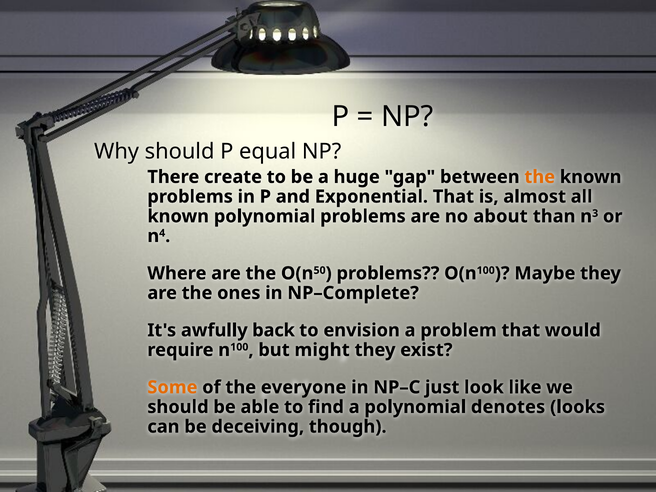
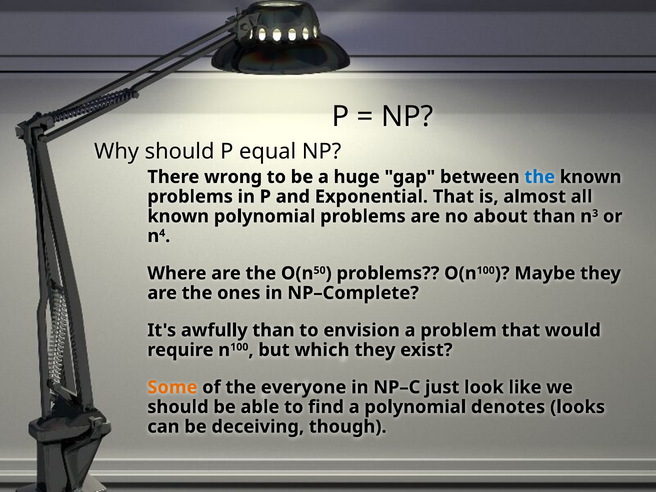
create: create -> wrong (233, 177)
the colour: orange -> blue (540, 177)
awfully back: back -> than (273, 330)
might: might -> which (322, 350)
